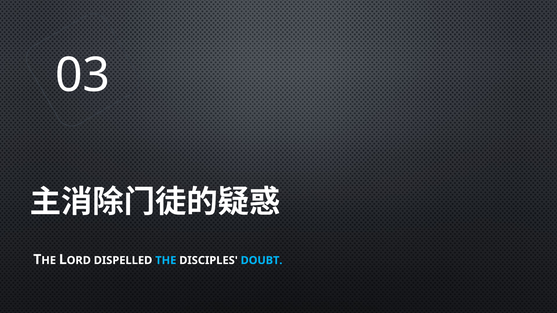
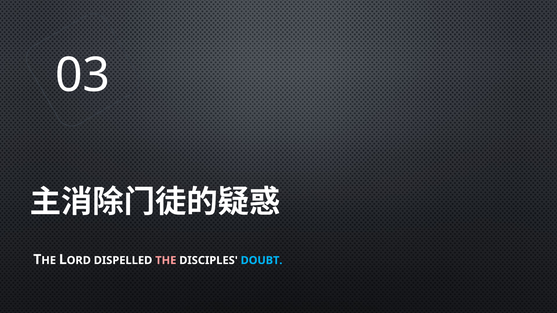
THE colour: light blue -> pink (166, 261)
